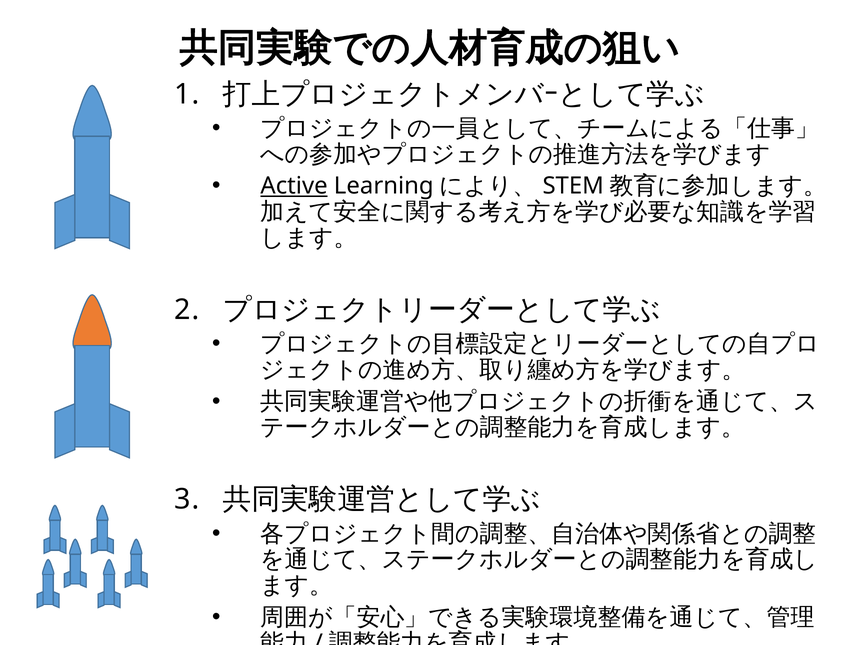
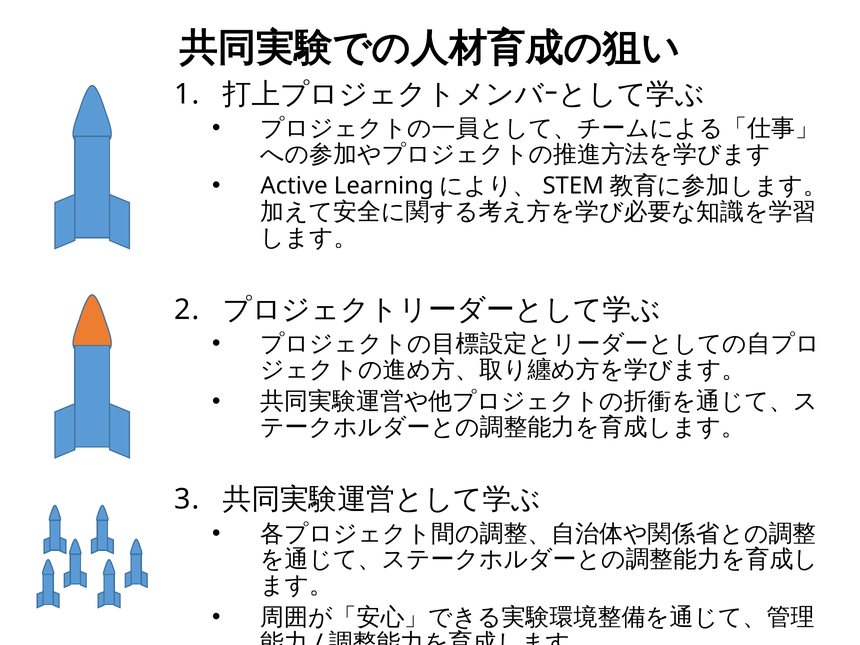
Active underline: present -> none (294, 186)
